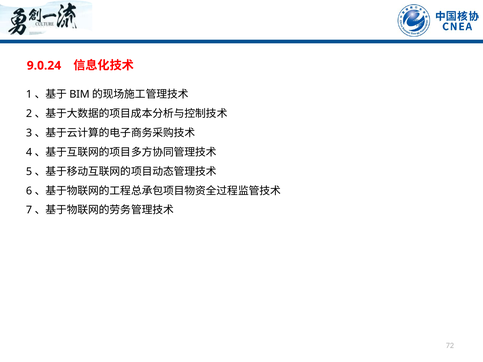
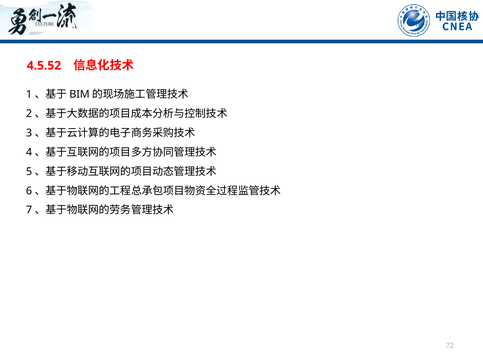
9.0.24: 9.0.24 -> 4.5.52 (44, 66)
